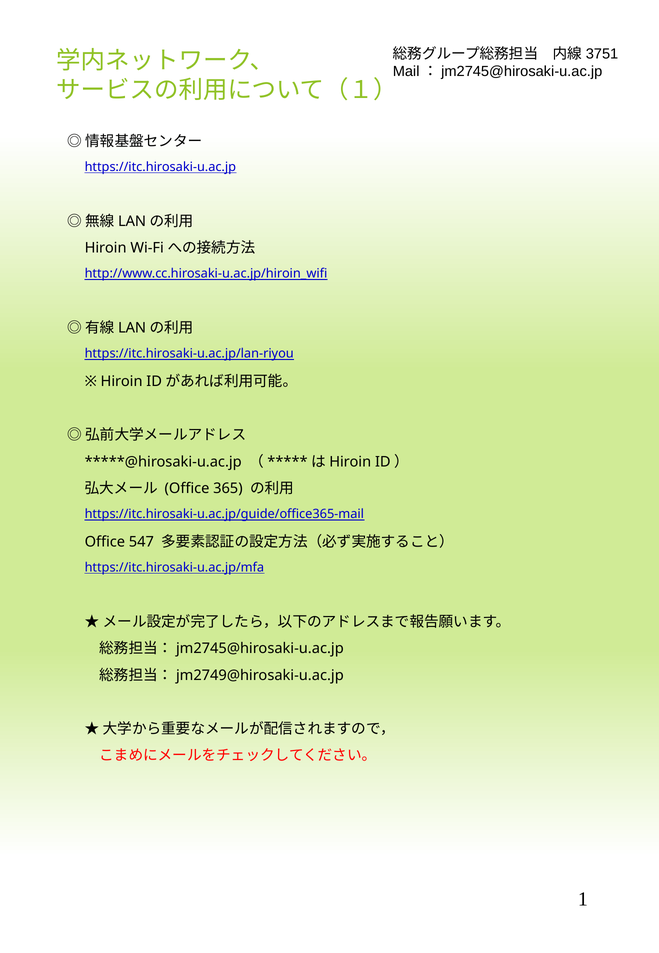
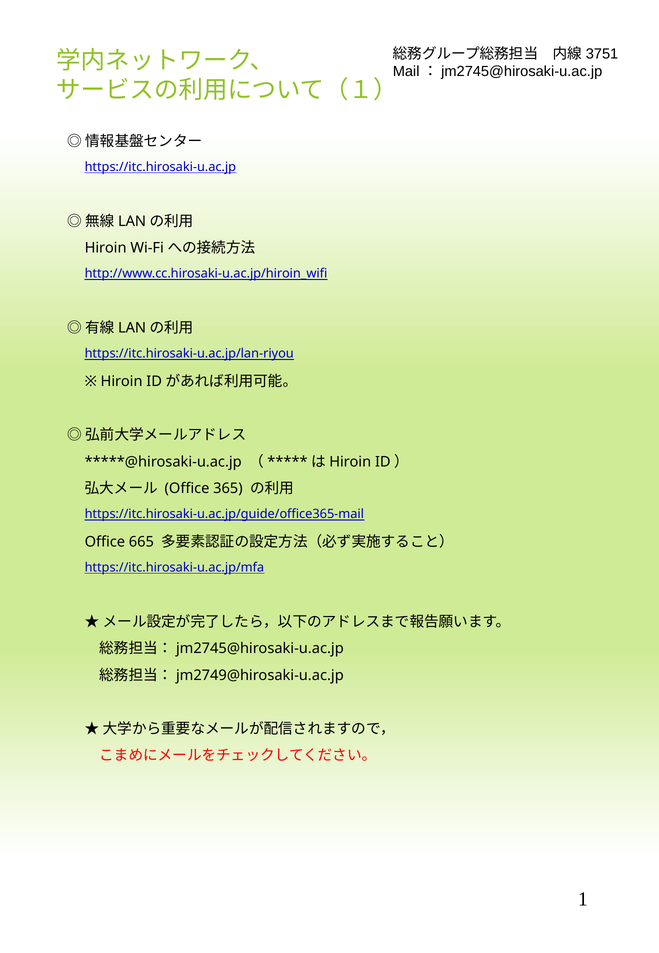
547: 547 -> 665 (141, 541)
